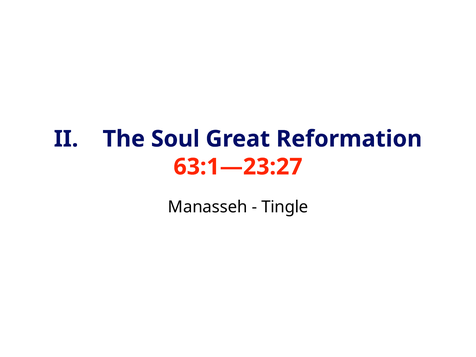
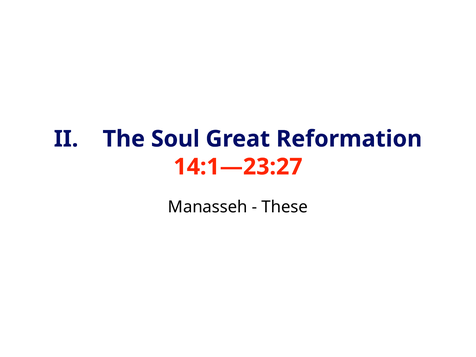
63:1—23:27: 63:1—23:27 -> 14:1—23:27 (238, 167)
Tingle: Tingle -> These (285, 207)
